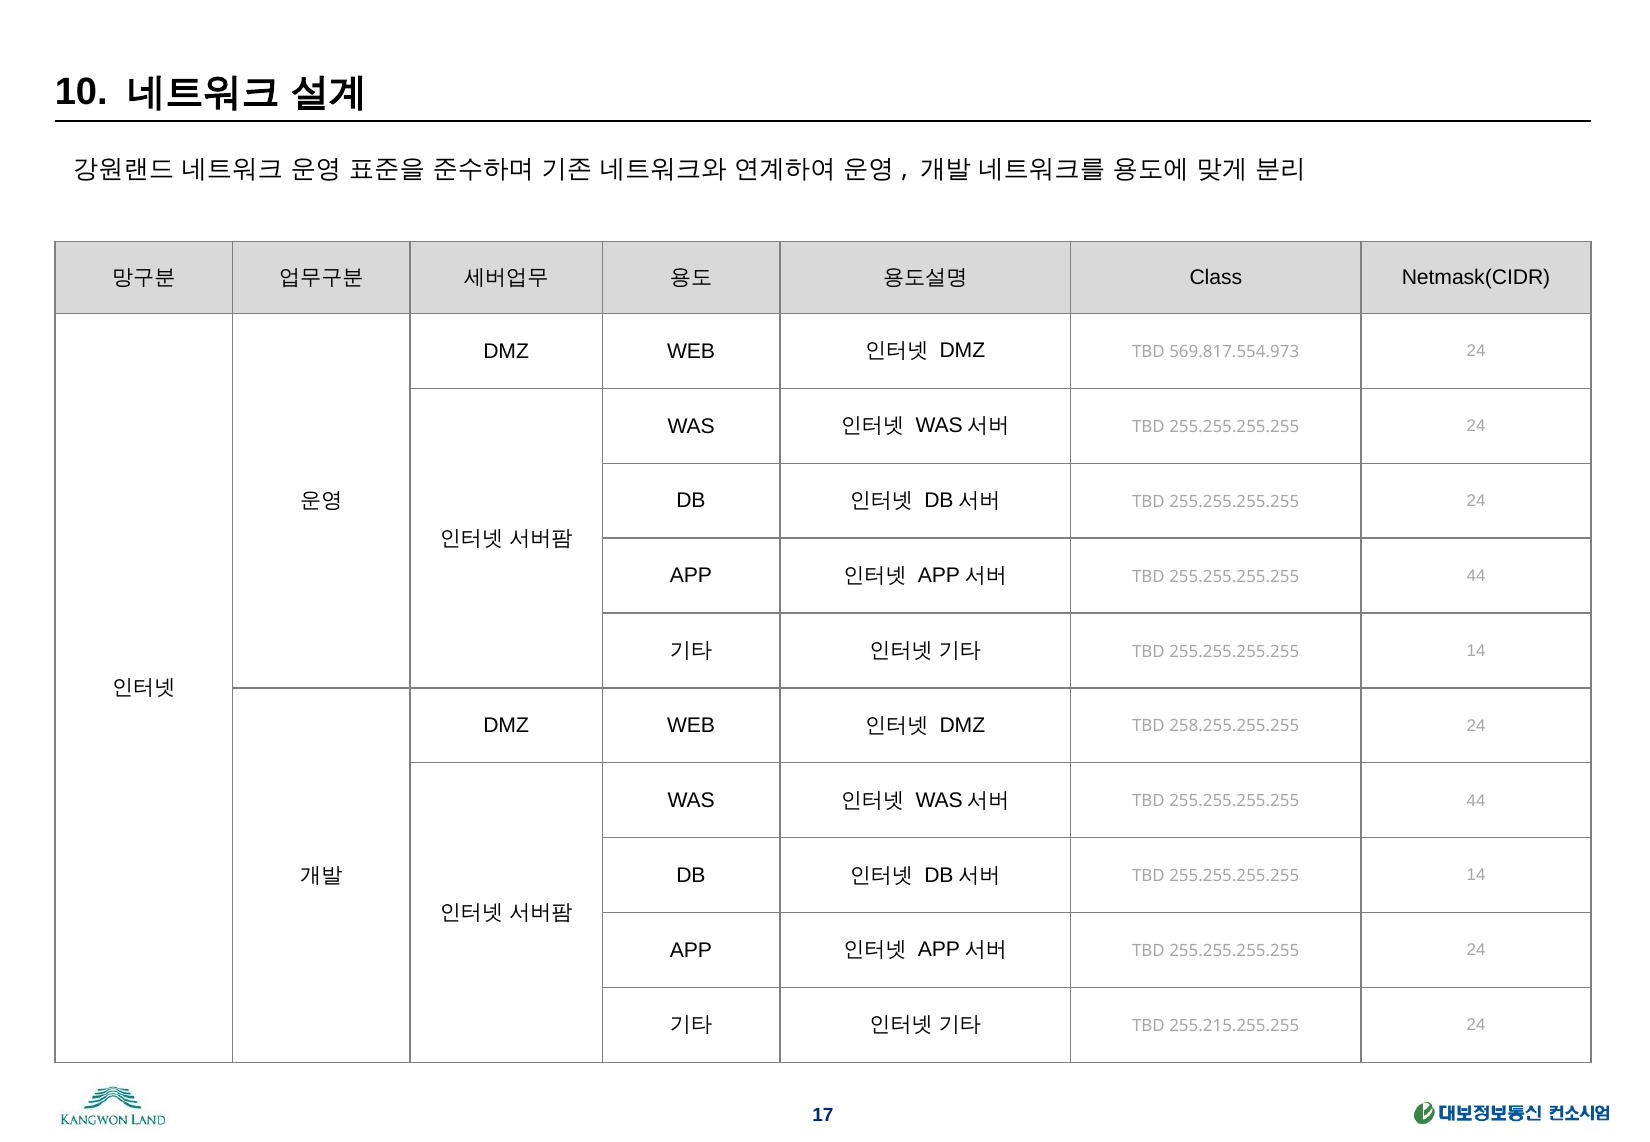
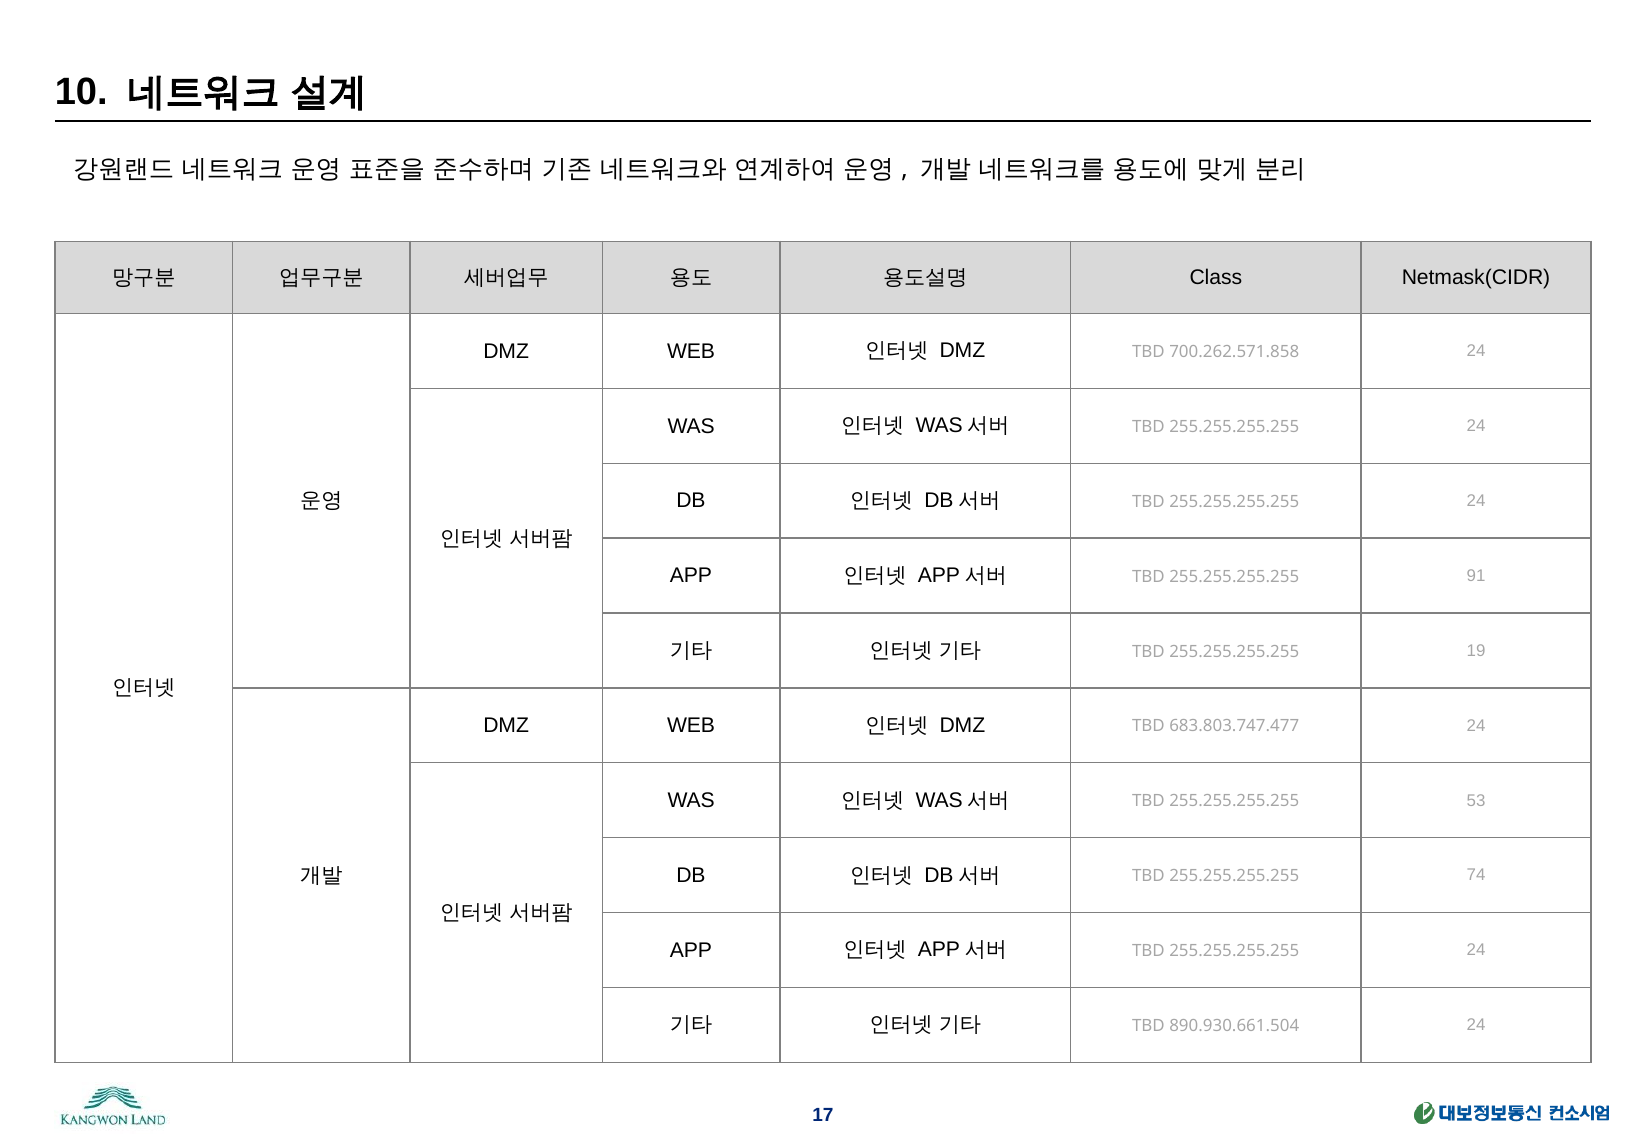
569.817.554.973: 569.817.554.973 -> 700.262.571.858 (1234, 352)
44: 44 -> 91 (1476, 576)
14: 14 -> 19 (1476, 651)
258.255.255.255: 258.255.255.255 -> 683.803.747.477 (1234, 727)
44: 44 -> 53 (1476, 801)
14: 14 -> 74 (1476, 876)
255.215.255.255: 255.215.255.255 -> 890.930.661.504 (1234, 1026)
